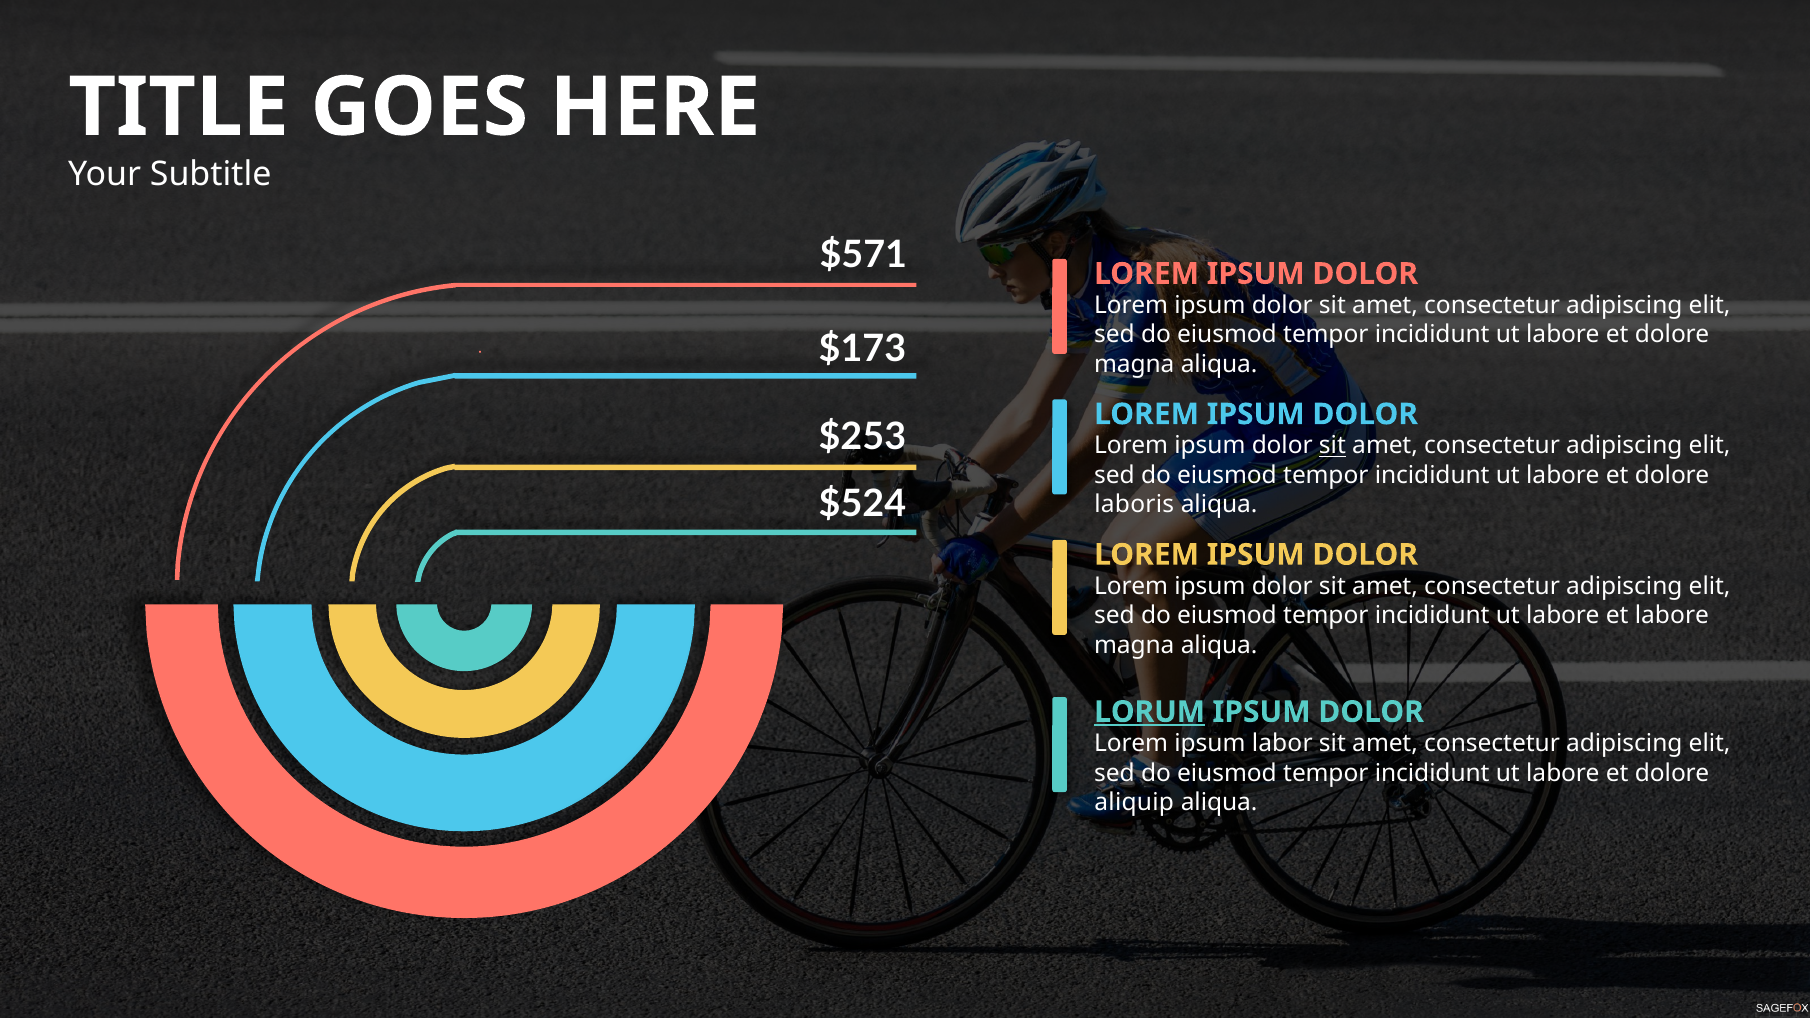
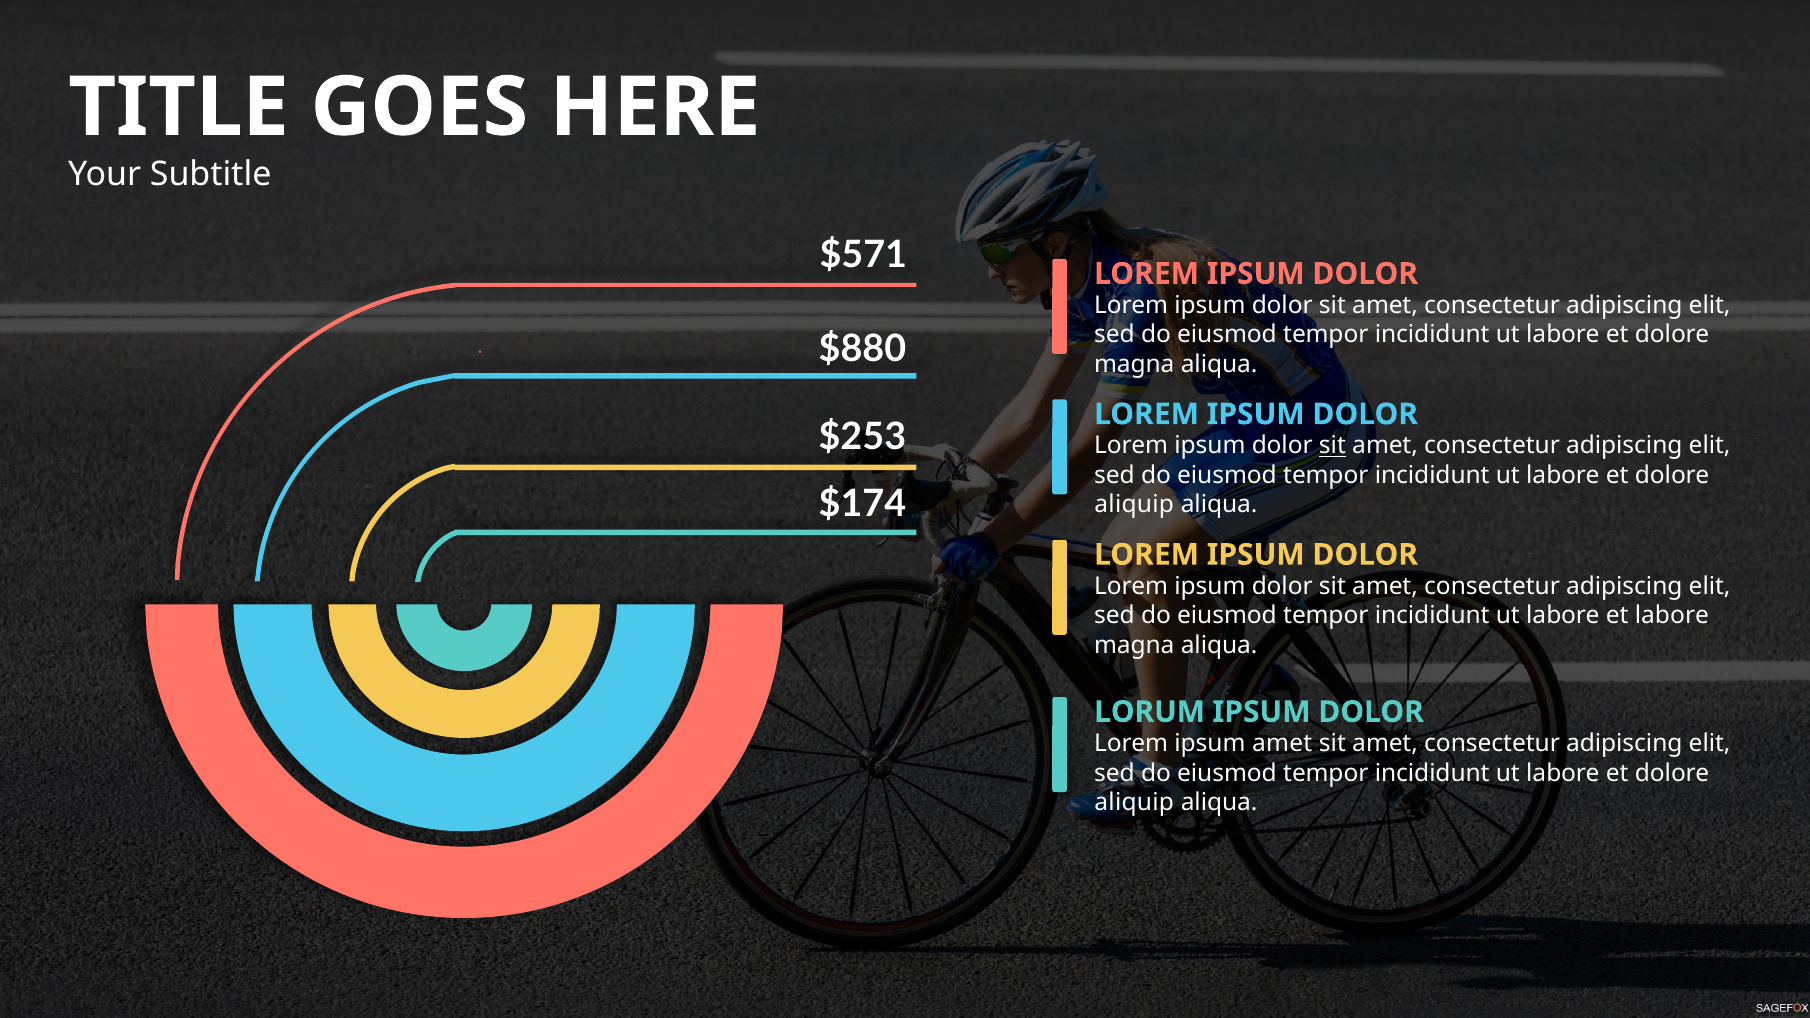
$173: $173 -> $880 (862, 349)
$524: $524 -> $174 (862, 505)
laboris: laboris -> aliquip (1134, 505)
LORUM underline: present -> none (1150, 712)
ipsum labor: labor -> amet (1282, 744)
